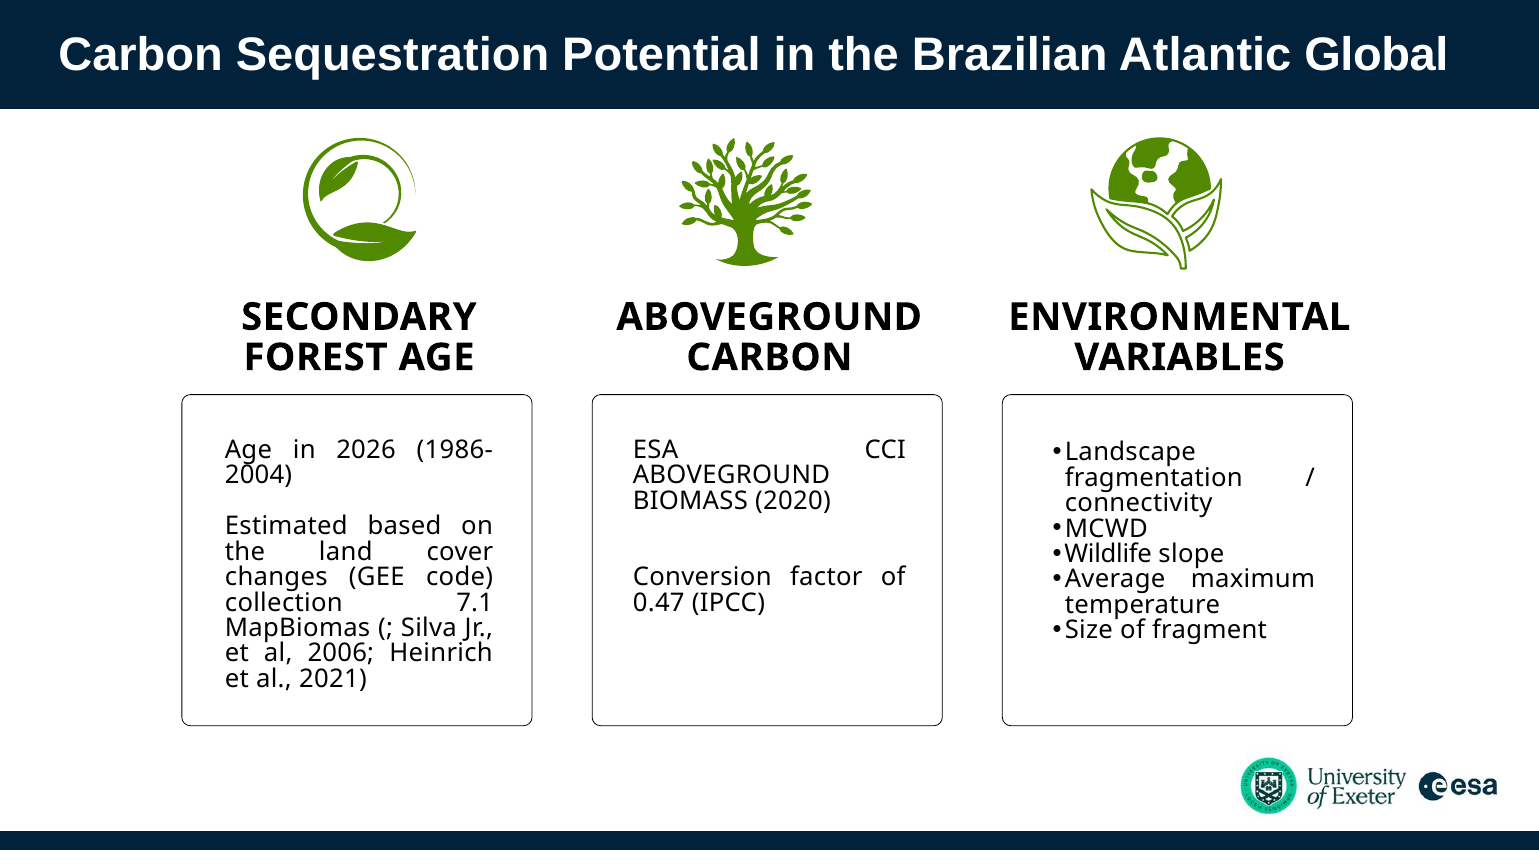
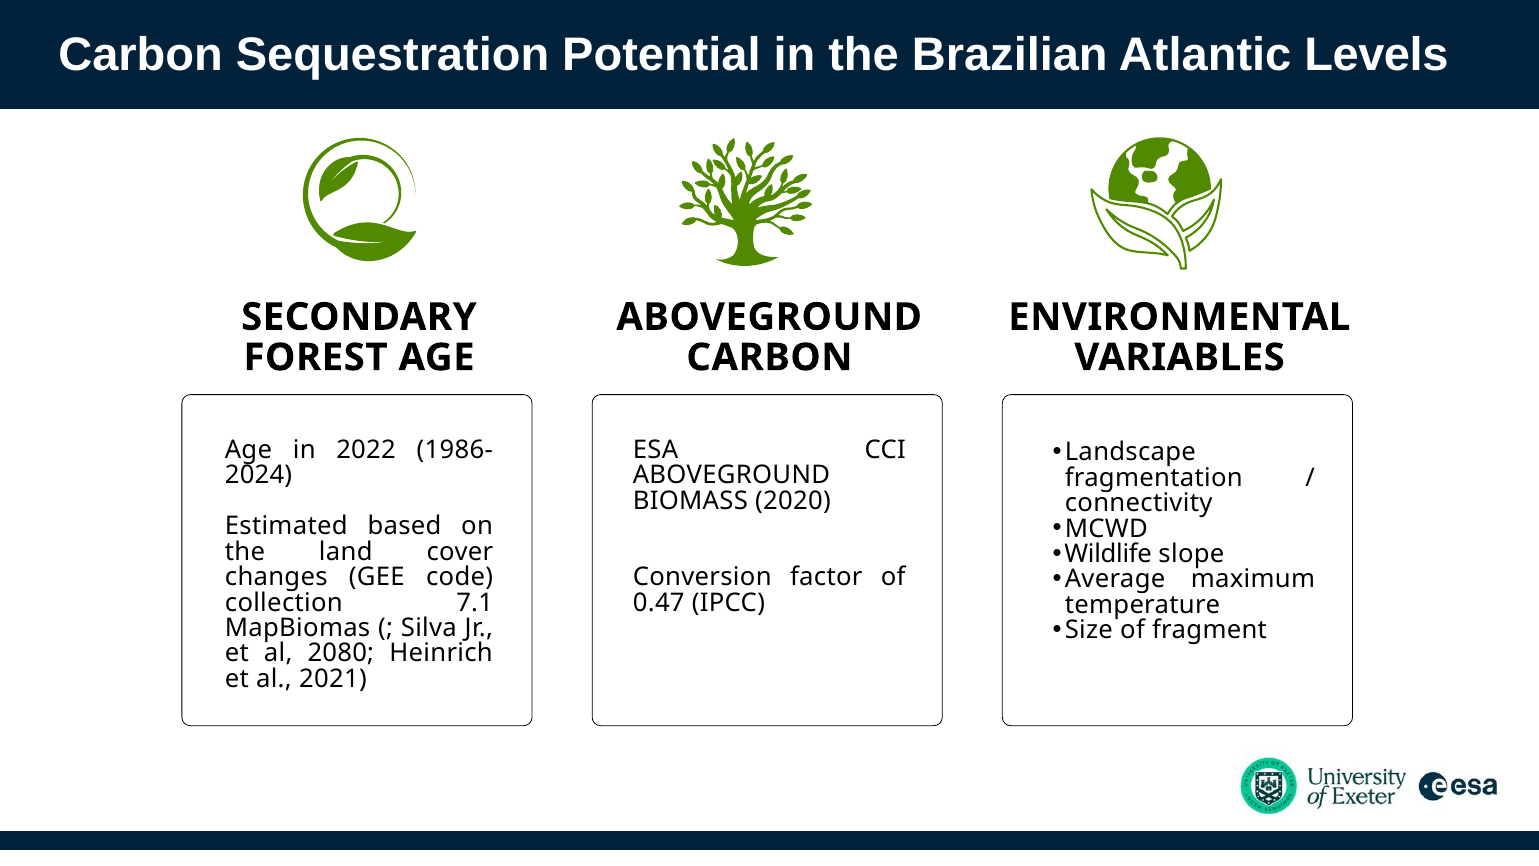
Global: Global -> Levels (1376, 55)
2026: 2026 -> 2022 (366, 450)
2004: 2004 -> 2024 (259, 475)
2006: 2006 -> 2080 (341, 653)
